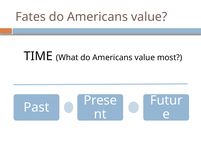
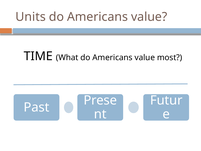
Fates: Fates -> Units (31, 17)
